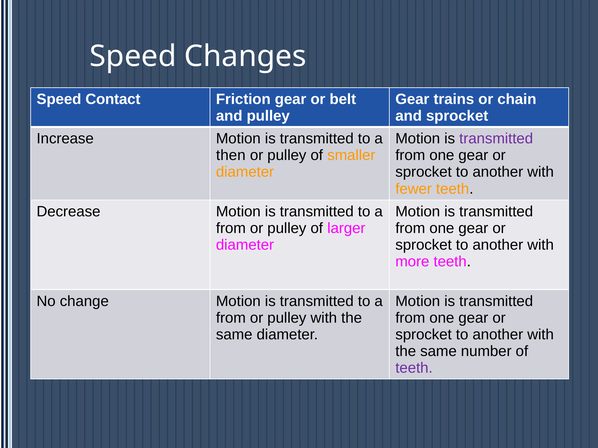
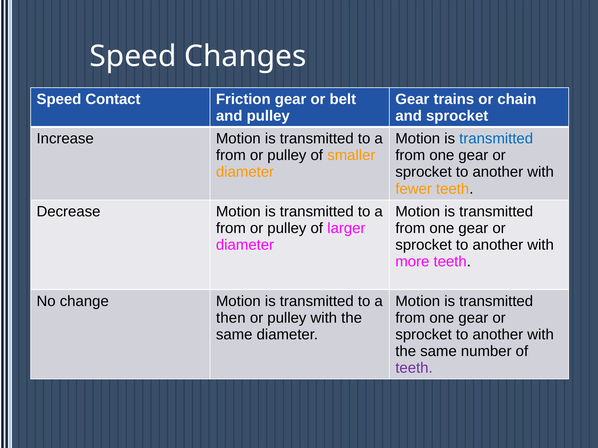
transmitted colour: purple -> blue (496, 139)
then: then -> from (231, 156)
from: from -> then (231, 318)
